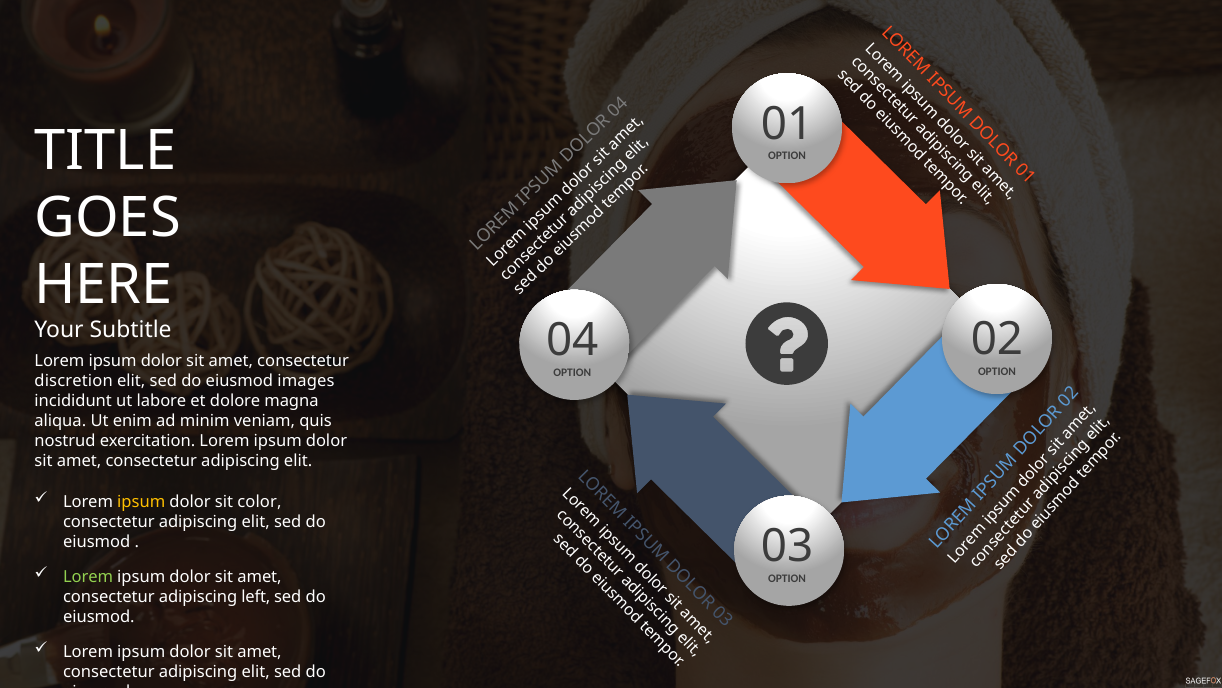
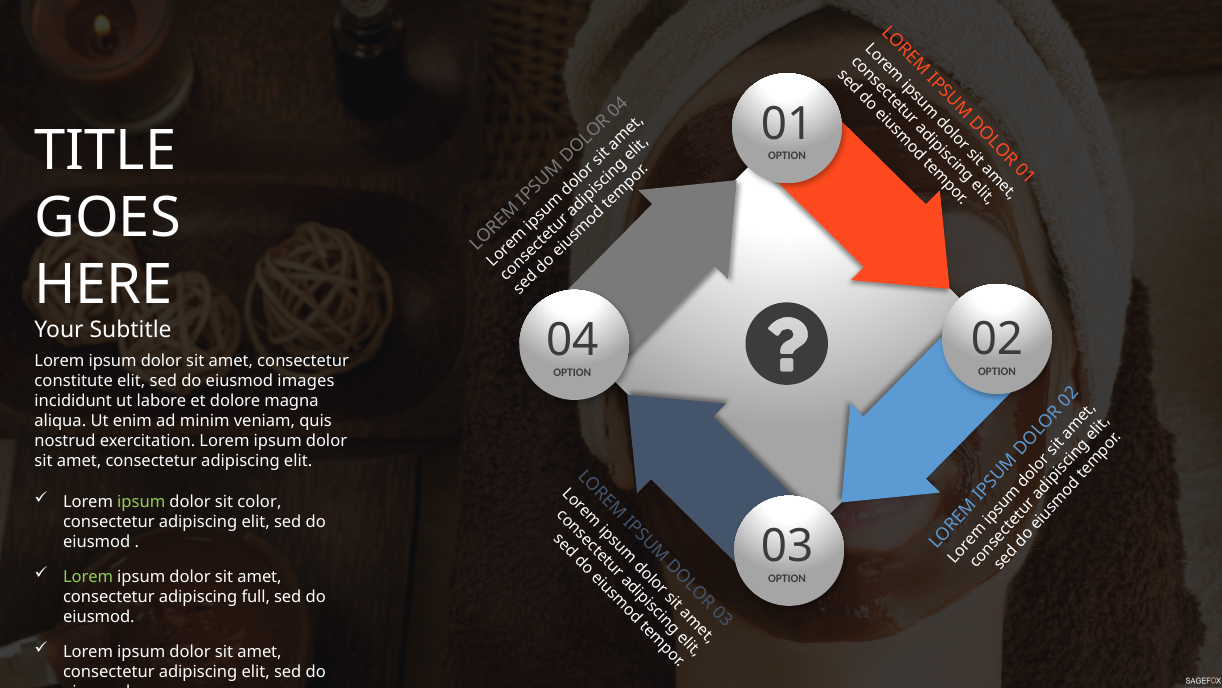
discretion: discretion -> constitute (74, 381)
ipsum colour: yellow -> light green (141, 502)
left: left -> full (256, 596)
